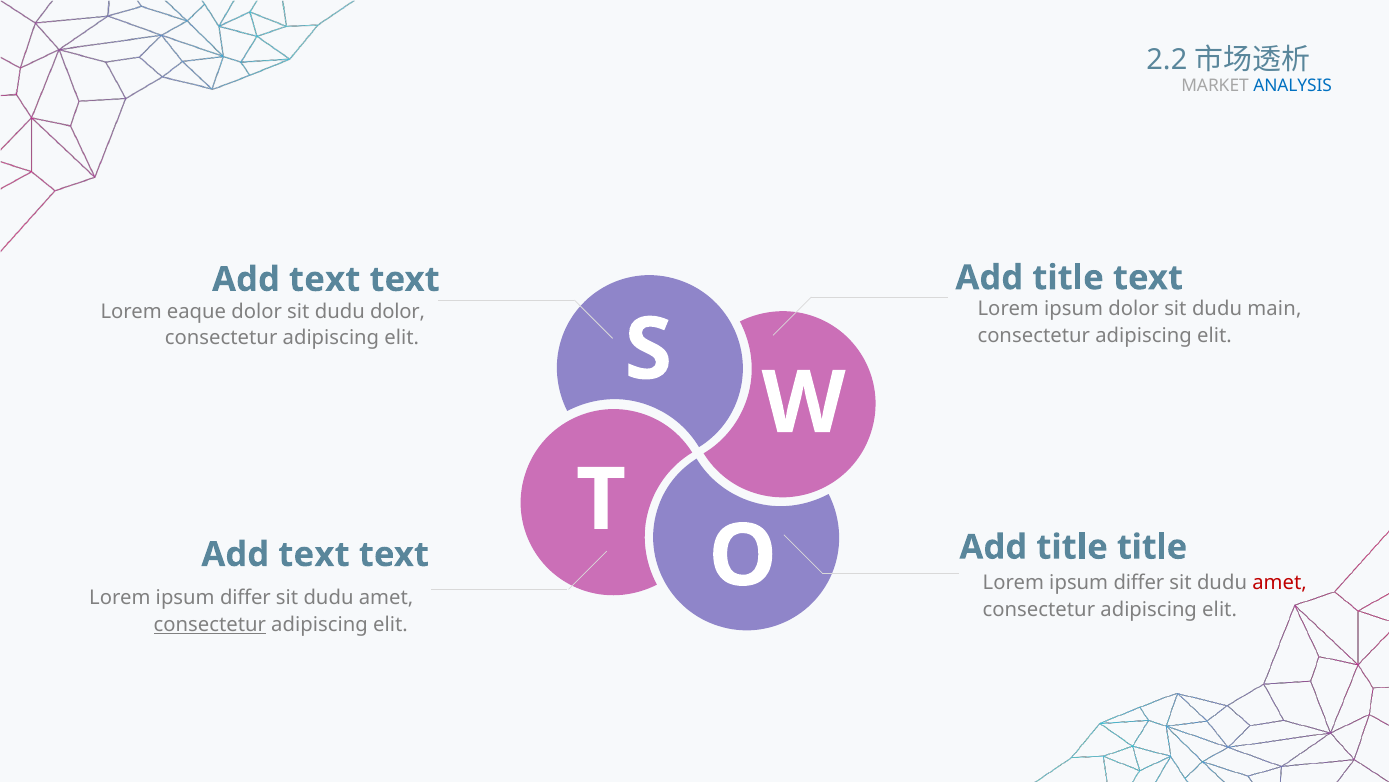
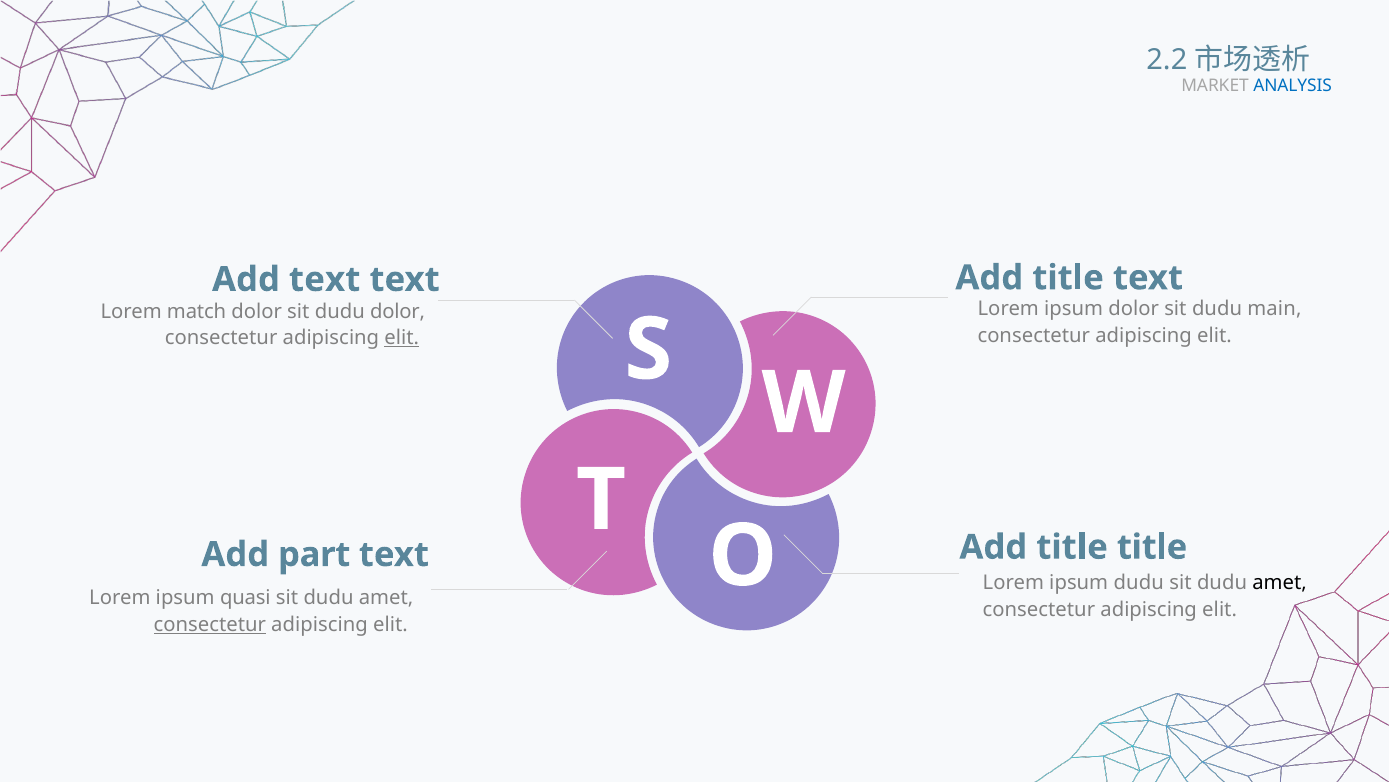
eaque: eaque -> match (197, 311)
elit underline: none -> present (402, 338)
text: text -> part (314, 554)
differ: differ -> dudu (1139, 582)
amet colour: red -> black (1280, 582)
differ: differ -> quasi (245, 598)
